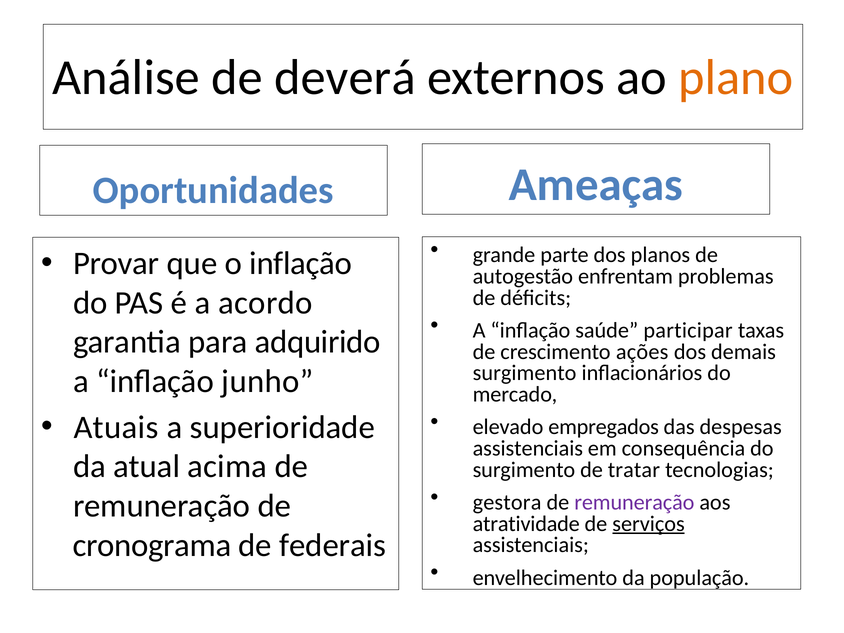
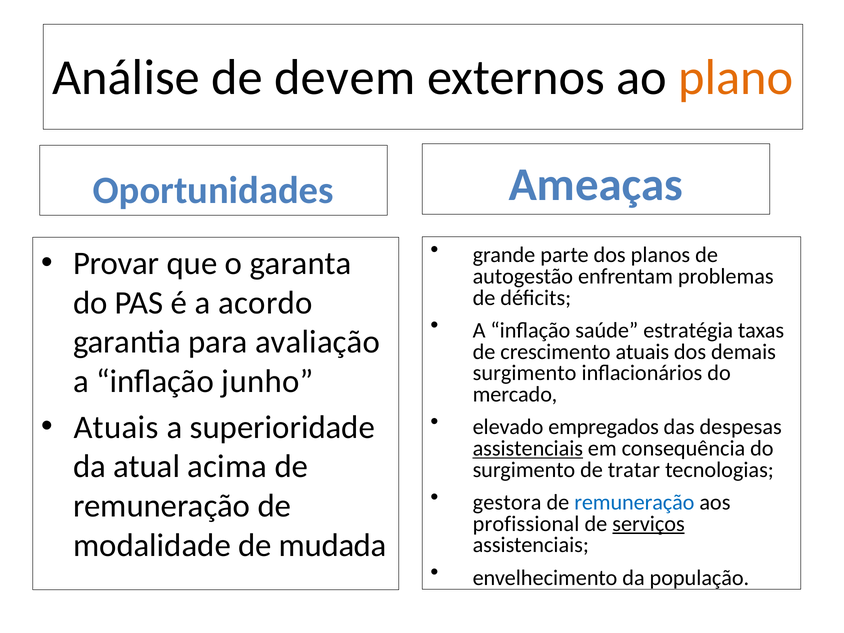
deverá: deverá -> devem (345, 77)
o inflação: inflação -> garanta (300, 264)
participar: participar -> estratégia (688, 330)
adquirido: adquirido -> avaliação (318, 342)
crescimento ações: ações -> atuais (642, 352)
assistenciais underline: none -> present (528, 448)
remuneração colour: purple -> blue (634, 502)
atratividade: atratividade -> profissional (526, 524)
cronograma: cronograma -> modalidade (152, 545)
federais: federais -> mudada (333, 545)
